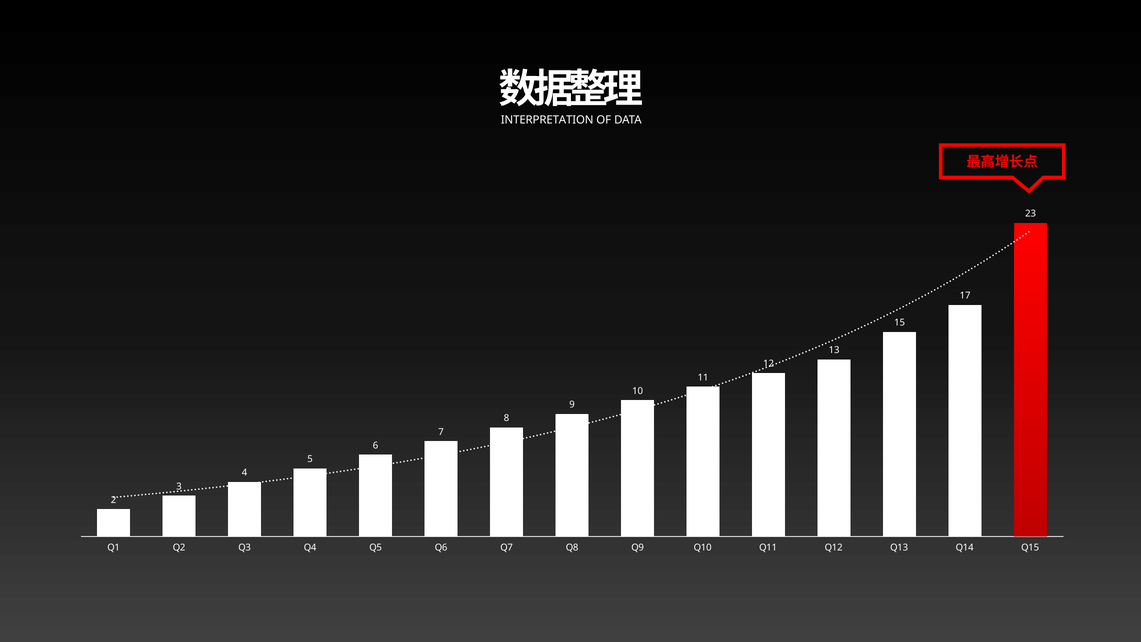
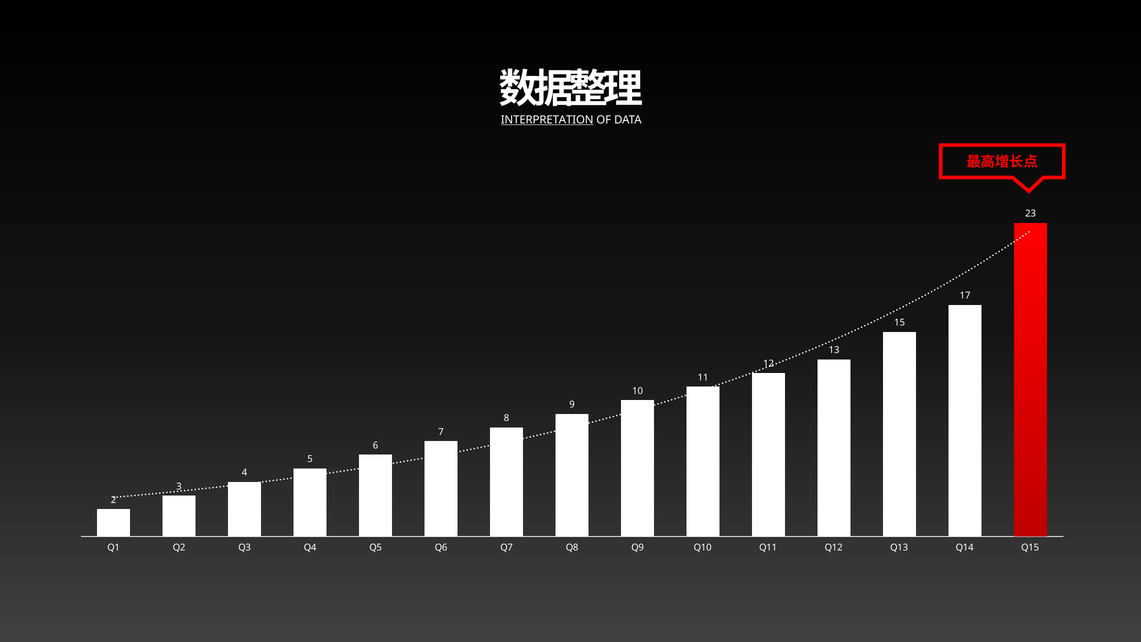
INTERPRETATION underline: none -> present (547, 120)
